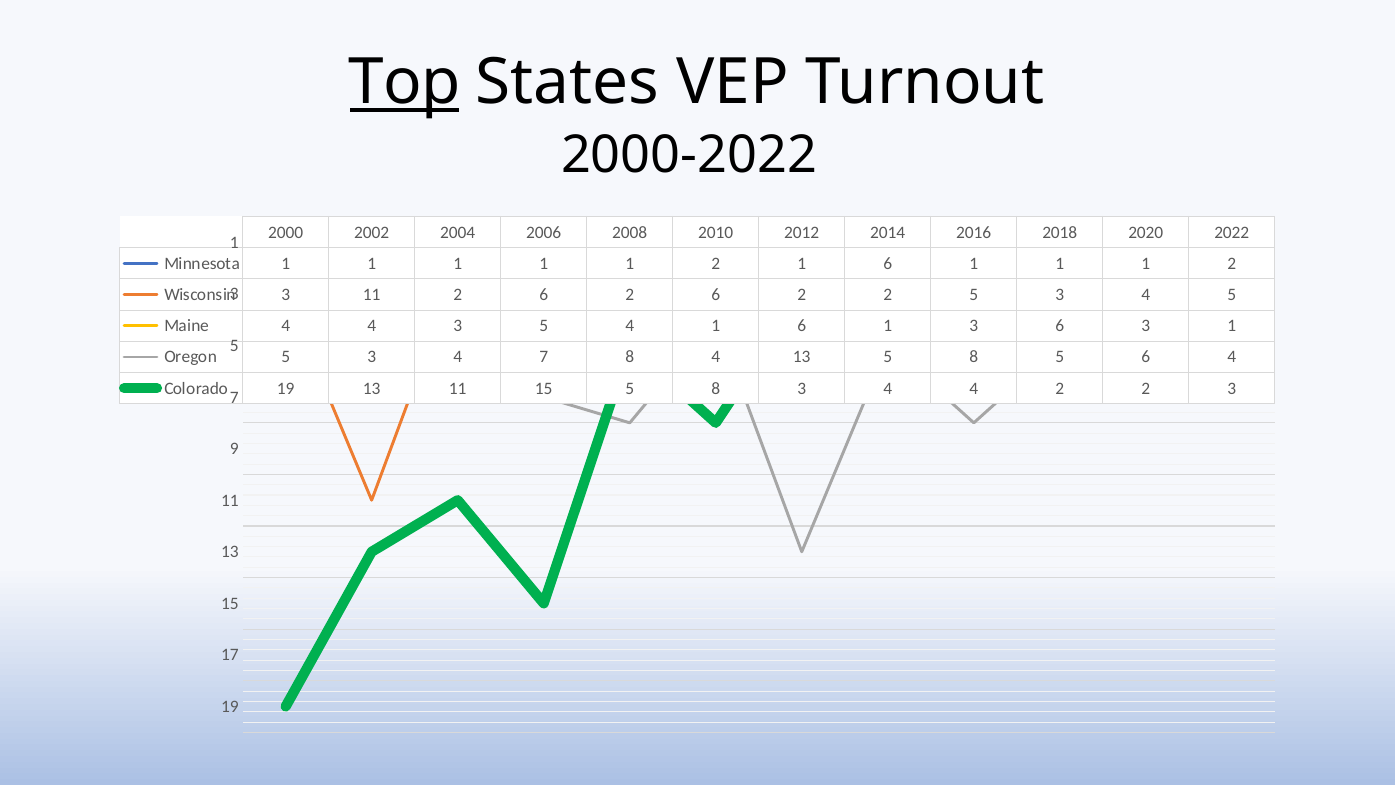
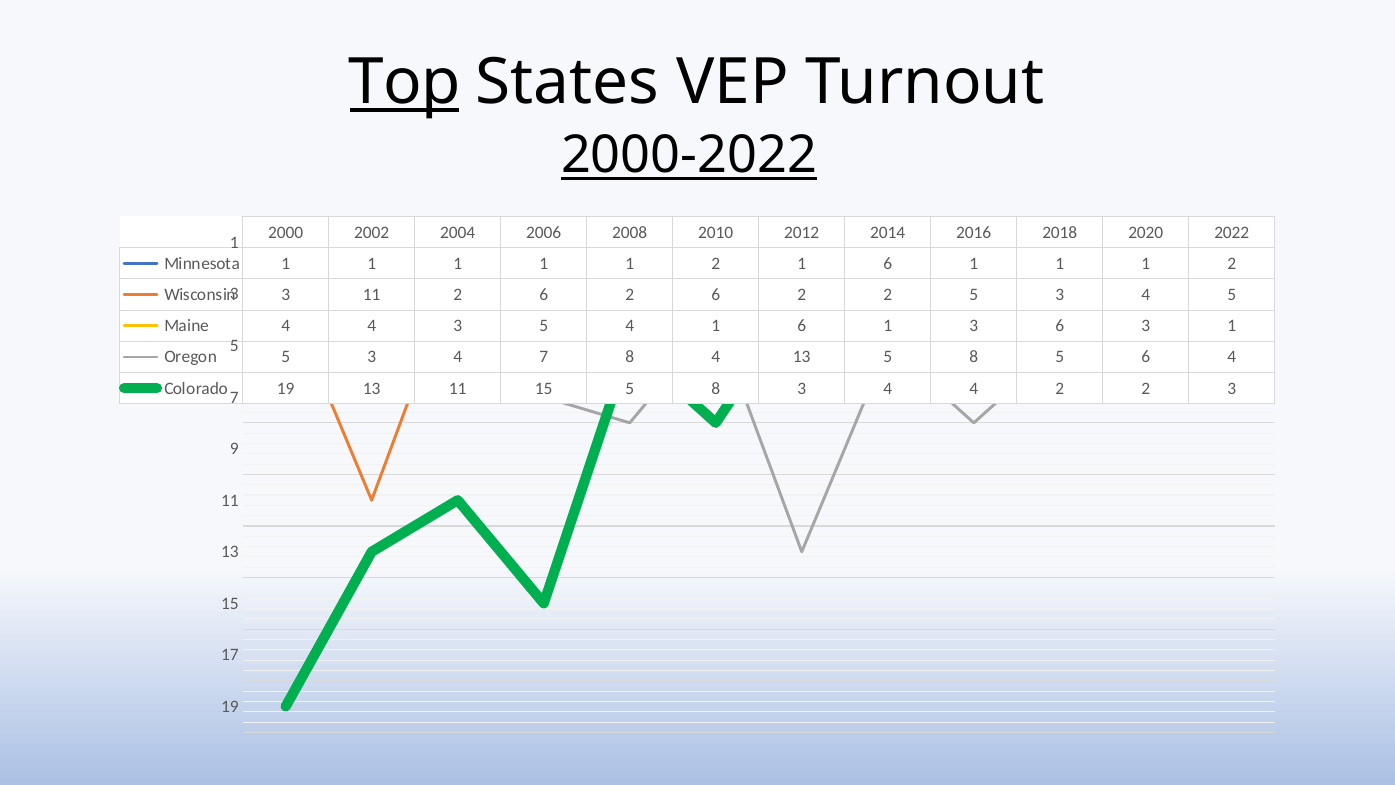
2000-2022 underline: none -> present (689, 156)
